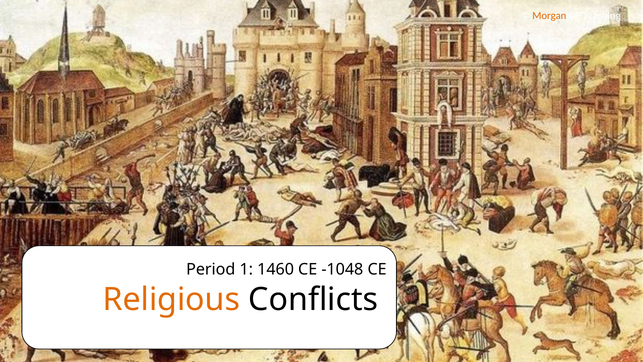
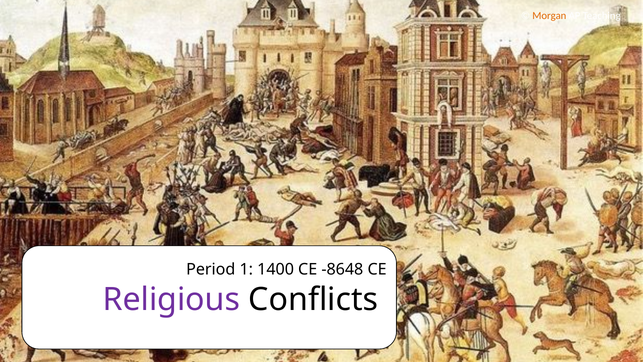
1460: 1460 -> 1400 (276, 269)
-1048: -1048 -> -8648 (342, 269)
Religious colour: orange -> purple (171, 299)
